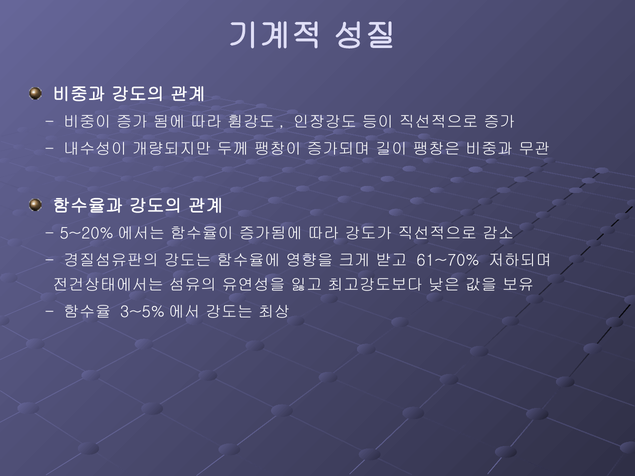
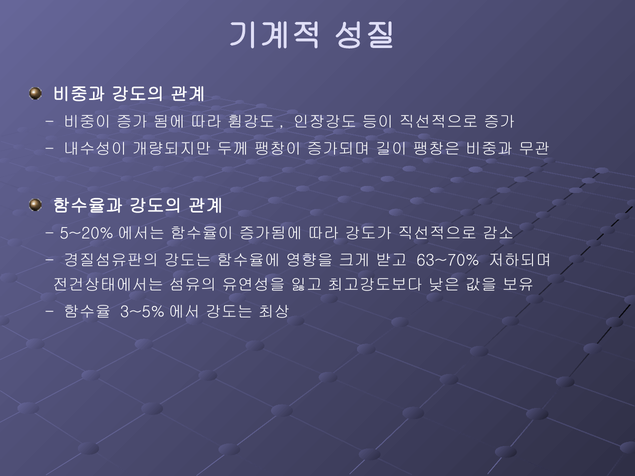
61~70%: 61~70% -> 63~70% (448, 261)
